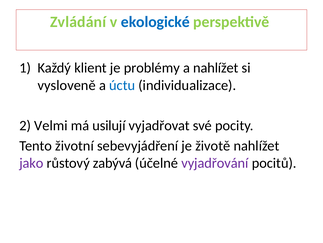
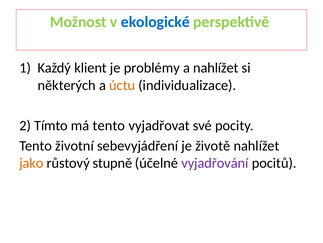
Zvládání: Zvládání -> Možnost (78, 22)
vysloveně: vysloveně -> některých (67, 85)
úctu colour: blue -> orange (122, 85)
Velmi: Velmi -> Tímto (51, 125)
má usilují: usilují -> tento (109, 125)
jako colour: purple -> orange (31, 163)
zabývá: zabývá -> stupně (112, 163)
